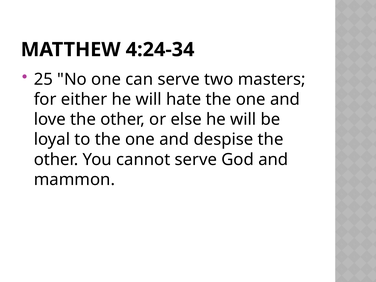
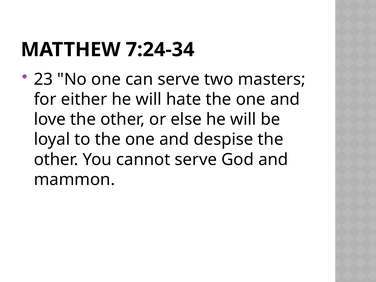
4:24-34: 4:24-34 -> 7:24-34 (160, 50)
25: 25 -> 23 (43, 79)
